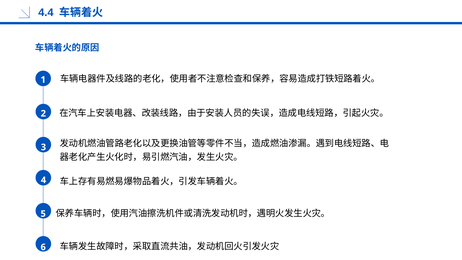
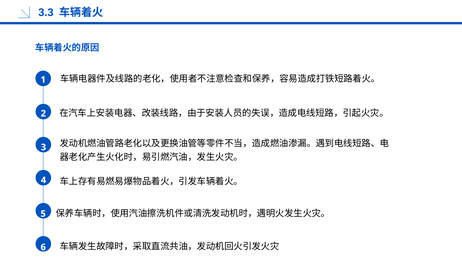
4.4: 4.4 -> 3.3 (46, 13)
